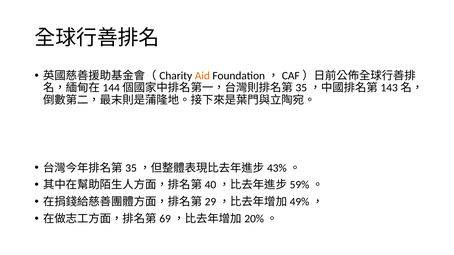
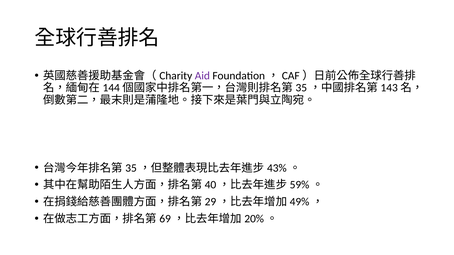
Aid colour: orange -> purple (202, 76)
